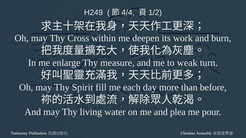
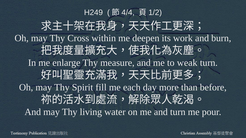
and plea: plea -> turn (178, 112)
